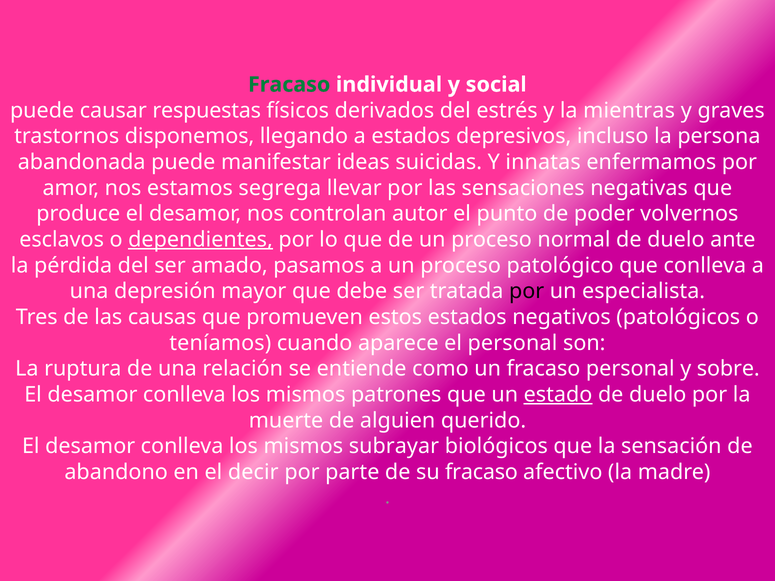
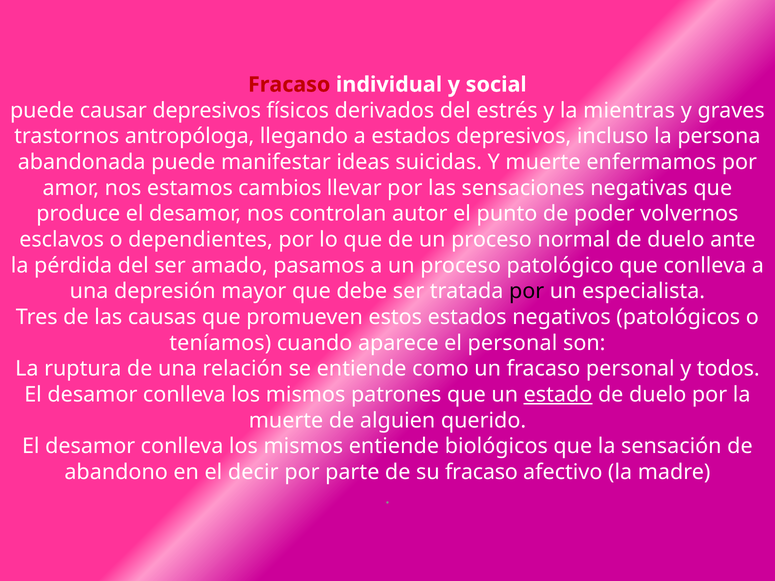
Fracaso colour: green -> red (289, 85)
causar respuestas: respuestas -> depresivos (207, 110)
disponemos: disponemos -> antropóloga (190, 136)
Y innatas: innatas -> muerte (543, 162)
segrega: segrega -> cambios (280, 188)
dependientes underline: present -> none (201, 240)
sobre: sobre -> todos (728, 369)
mismos subrayar: subrayar -> entiende (394, 446)
